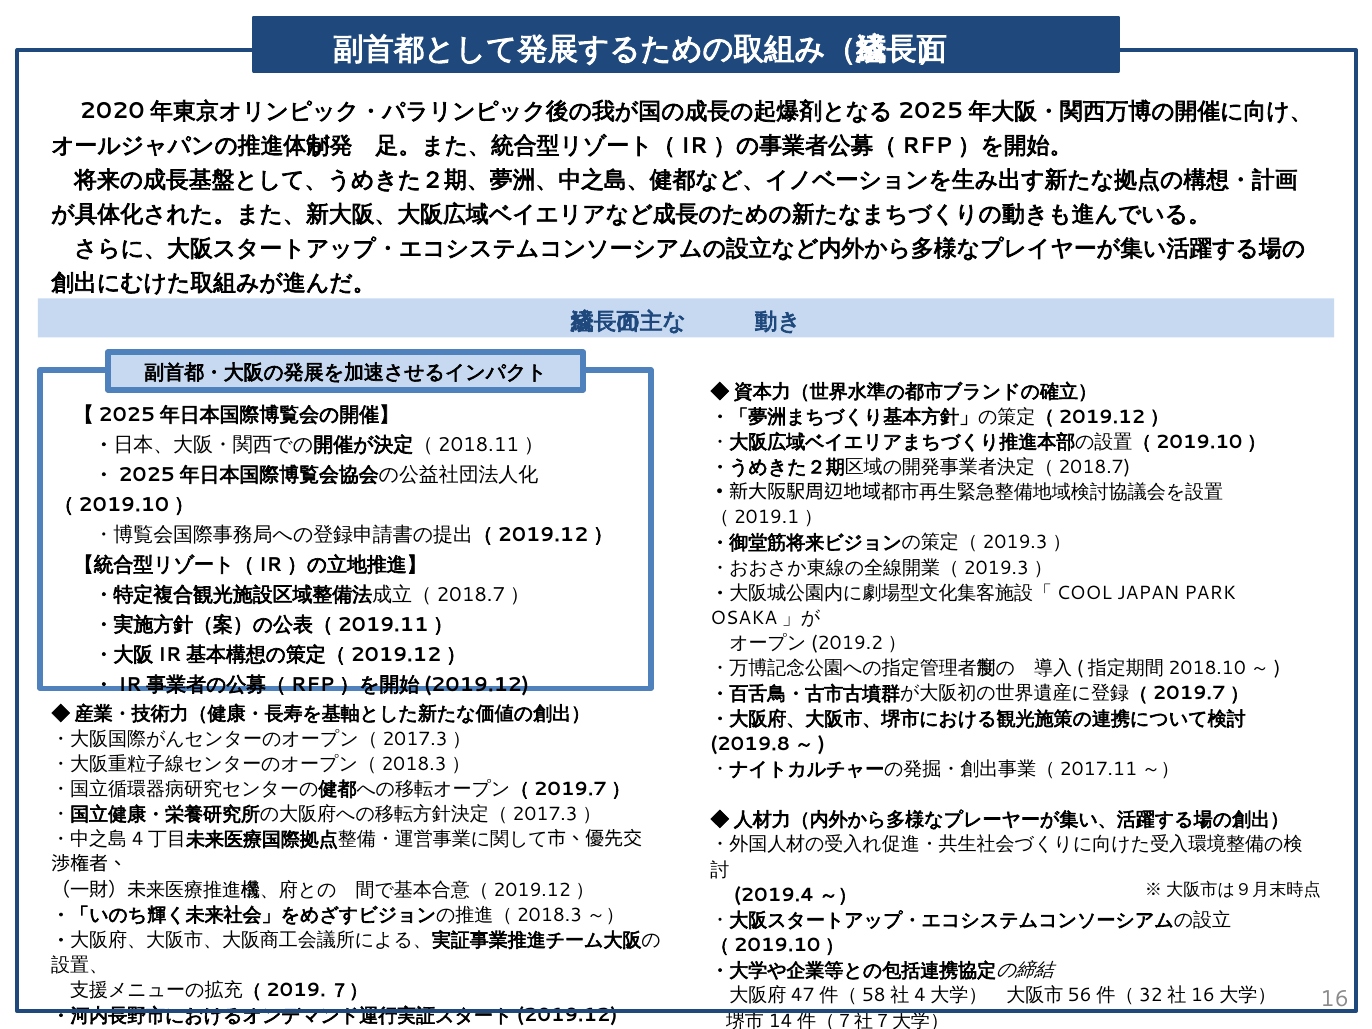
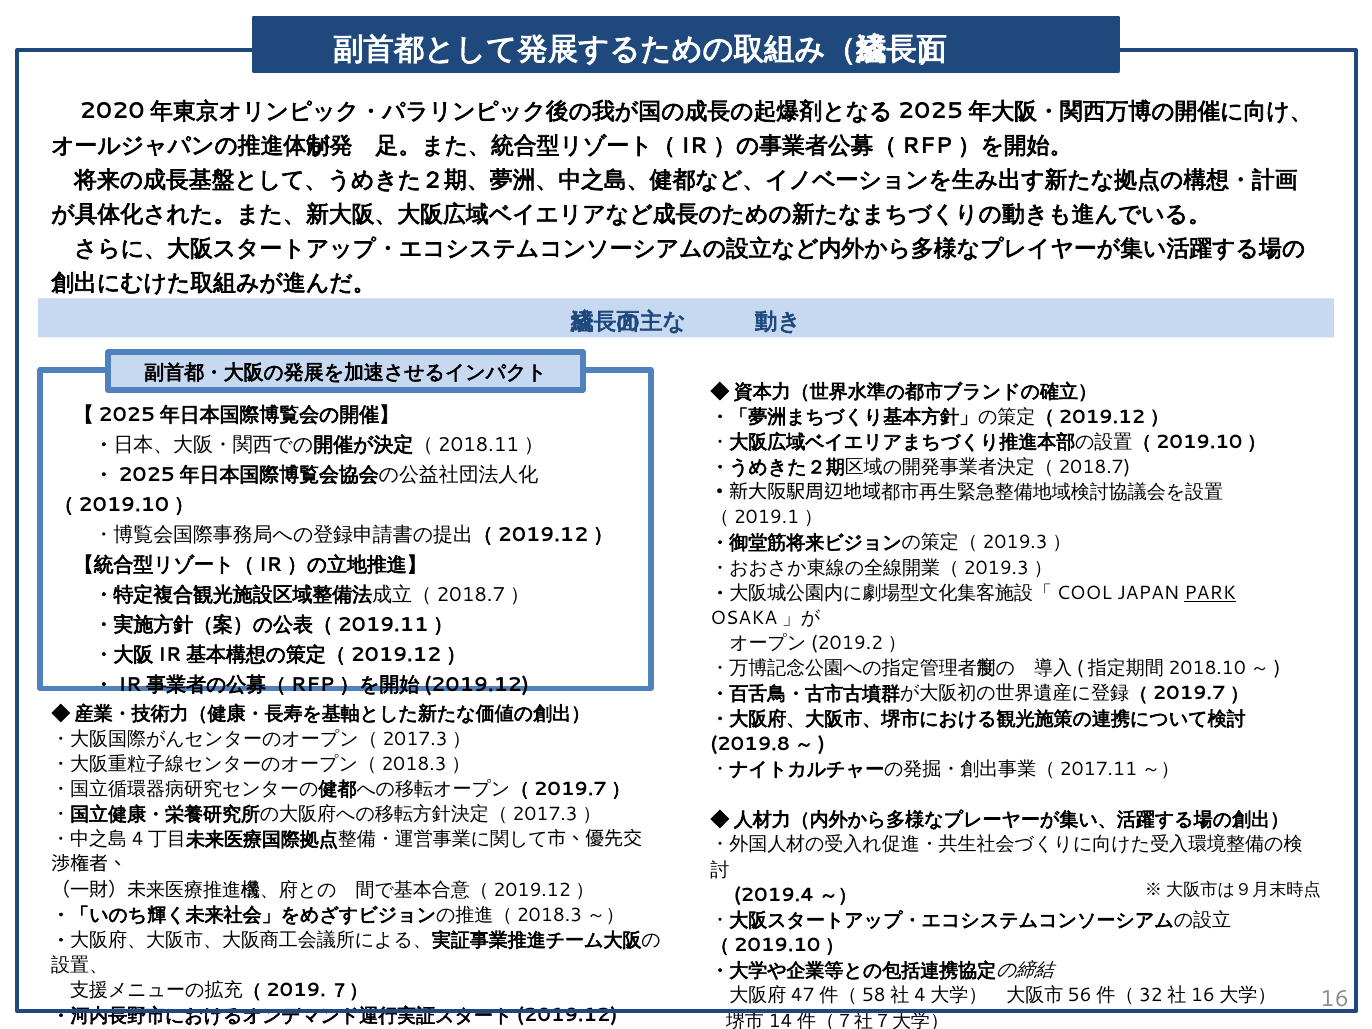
PARK underline: none -> present (1210, 593)
